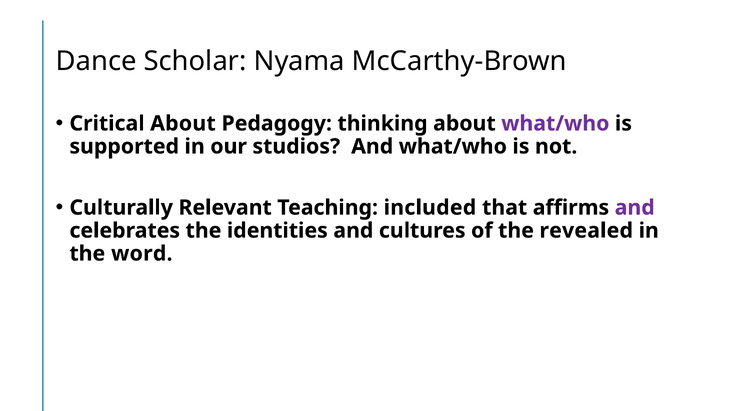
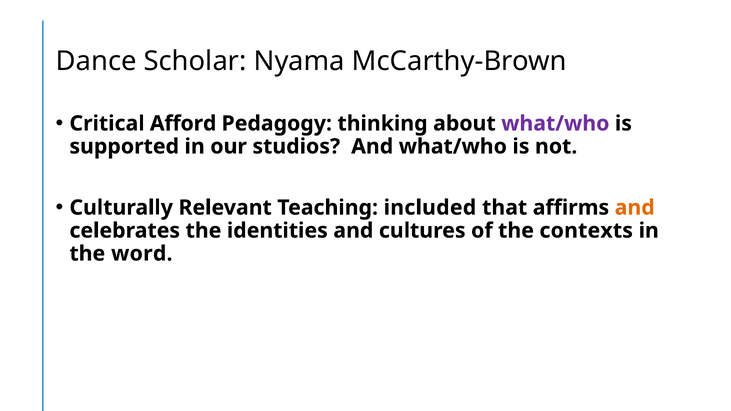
Critical About: About -> Afford (183, 124)
and colour: purple -> orange (635, 208)
revealed: revealed -> contexts (586, 231)
